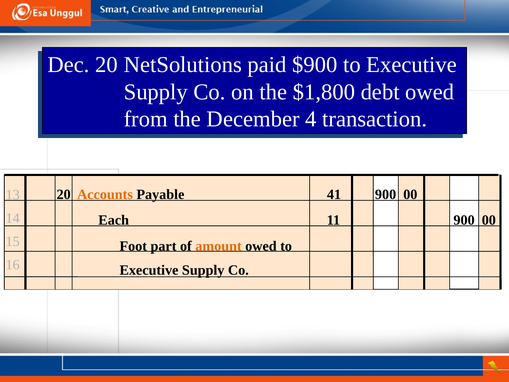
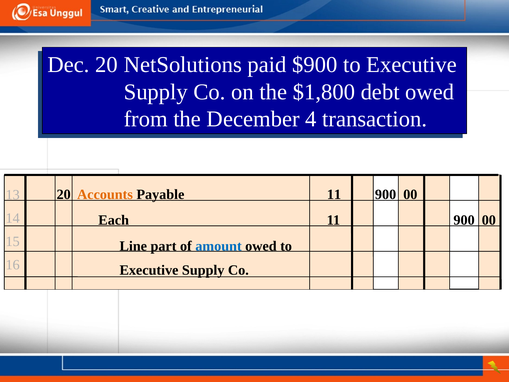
Payable 41: 41 -> 11 (334, 194)
Foot: Foot -> Line (133, 246)
amount colour: orange -> blue (219, 246)
